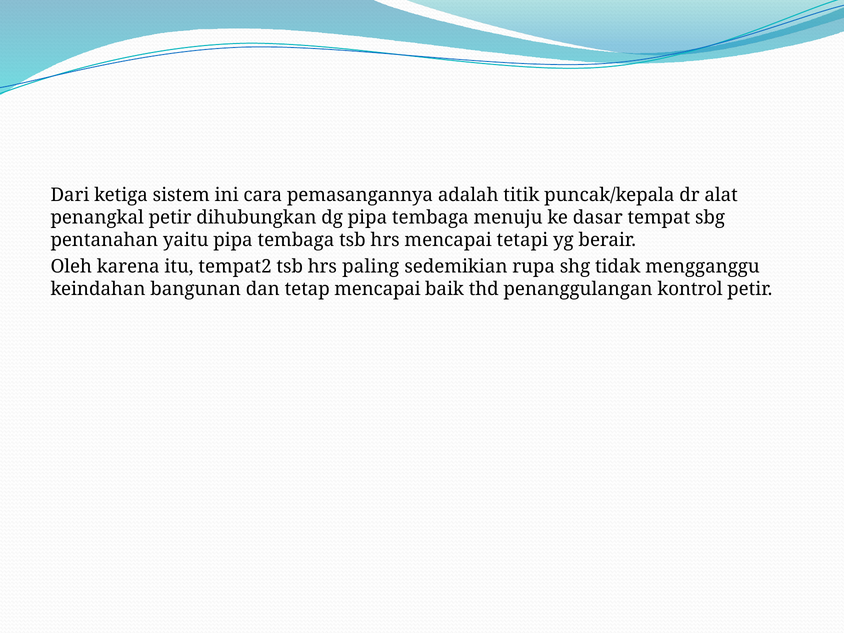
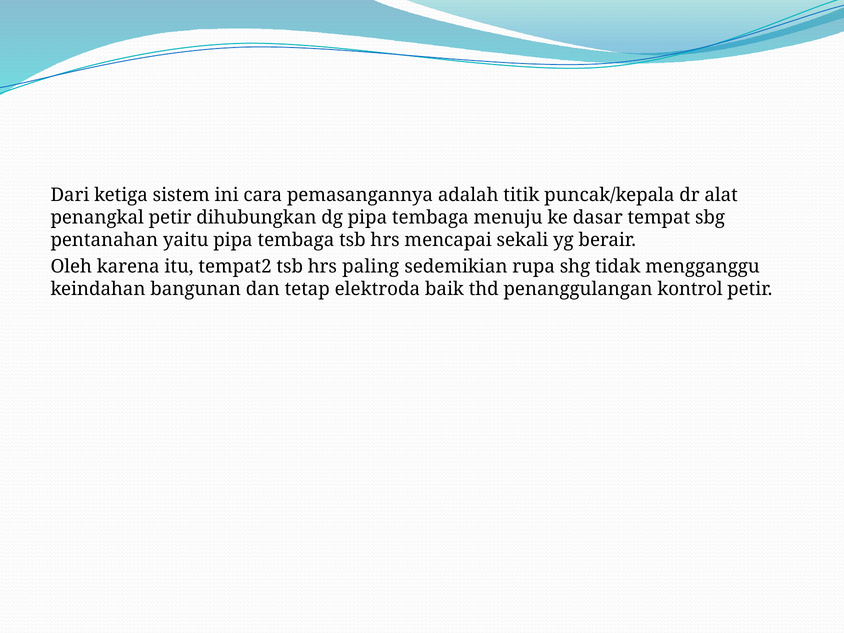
tetapi: tetapi -> sekali (522, 240)
tetap mencapai: mencapai -> elektroda (377, 289)
